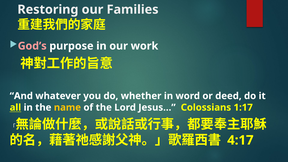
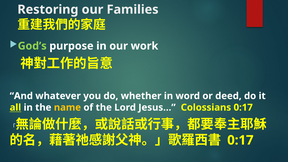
God’s colour: pink -> light green (32, 46)
Colossians 1:17: 1:17 -> 0:17 (243, 107)
4:17: 4:17 -> 0:17 (240, 140)
